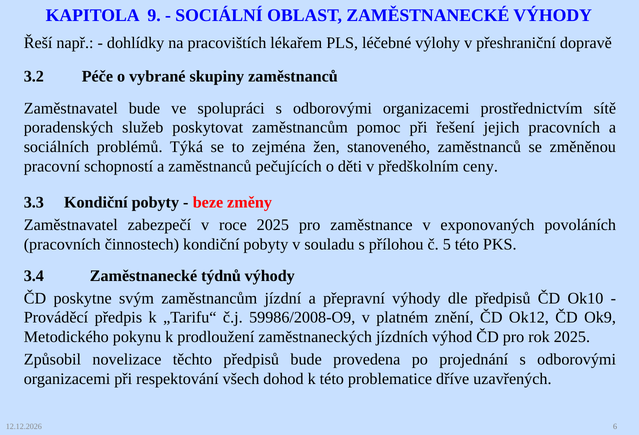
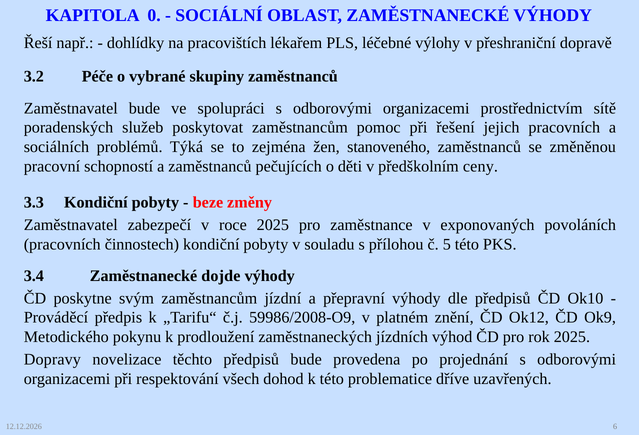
9: 9 -> 0 (154, 15)
týdnů: týdnů -> dojde (221, 276)
Způsobil: Způsobil -> Dopravy (52, 359)
